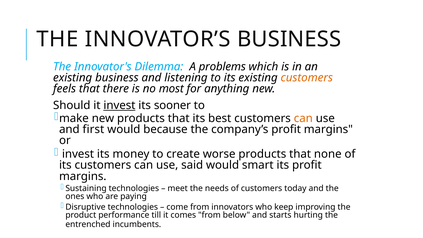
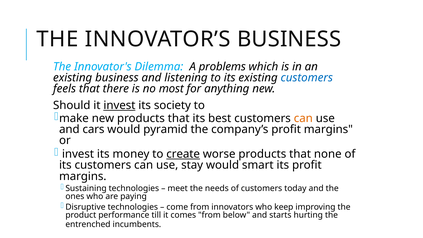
customers colour: orange -> blue (307, 78)
sooner: sooner -> society (172, 105)
first: first -> cars (94, 129)
because: because -> pyramid (165, 129)
create underline: none -> present (183, 154)
said: said -> stay (192, 165)
